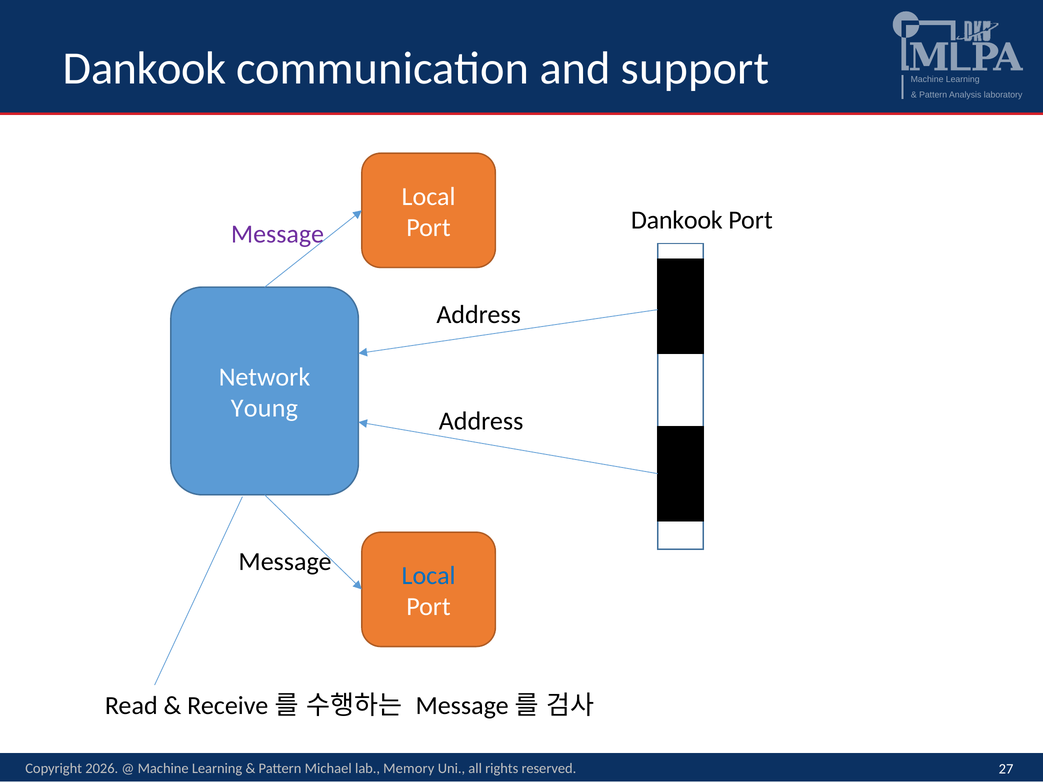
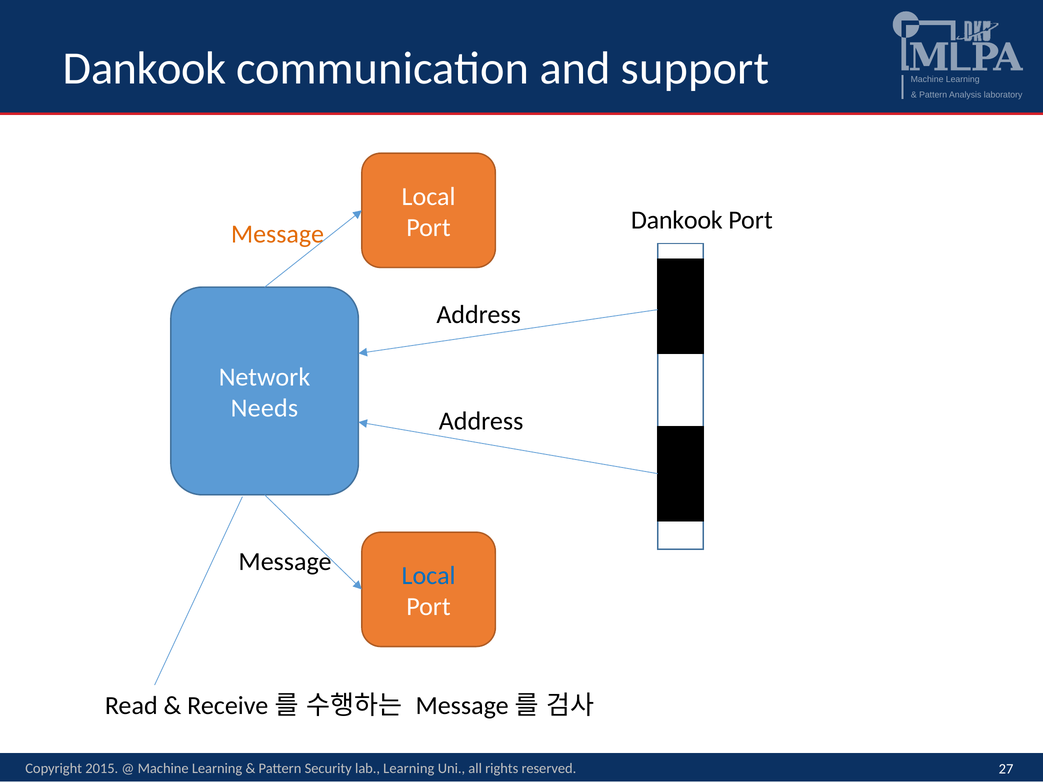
Message colour: purple -> orange (277, 234)
Young: Young -> Needs (264, 409)
2026: 2026 -> 2015 (102, 769)
Michael: Michael -> Security (328, 769)
lab Memory: Memory -> Learning (409, 769)
